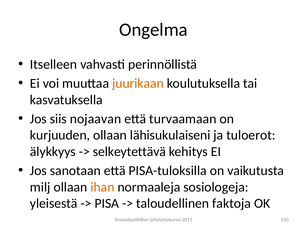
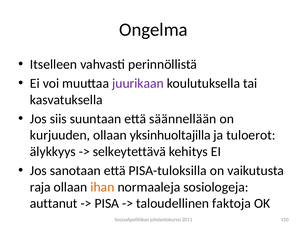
juurikaan colour: orange -> purple (138, 84)
nojaavan: nojaavan -> suuntaan (96, 119)
turvaamaan: turvaamaan -> säännellään (183, 119)
lähisukulaiseni: lähisukulaiseni -> yksinhuoltajilla (170, 135)
milj: milj -> raja (40, 187)
yleisestä: yleisestä -> auttanut (54, 204)
